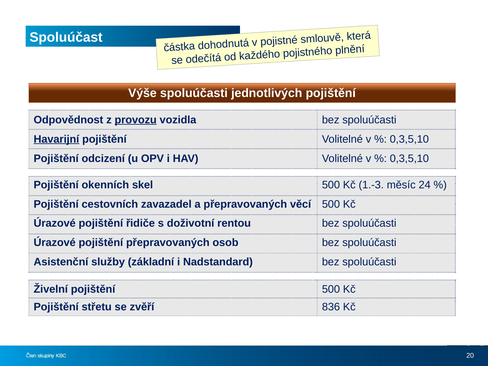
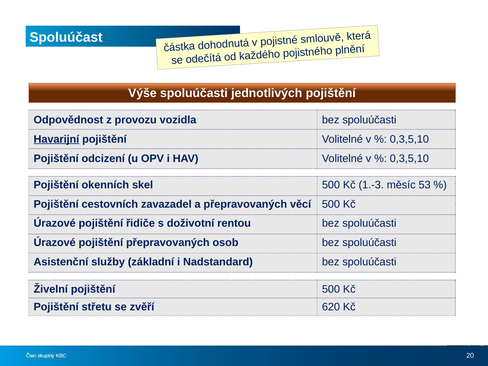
provozu underline: present -> none (136, 120)
24: 24 -> 53 (425, 185)
836: 836 -> 620 (331, 307)
